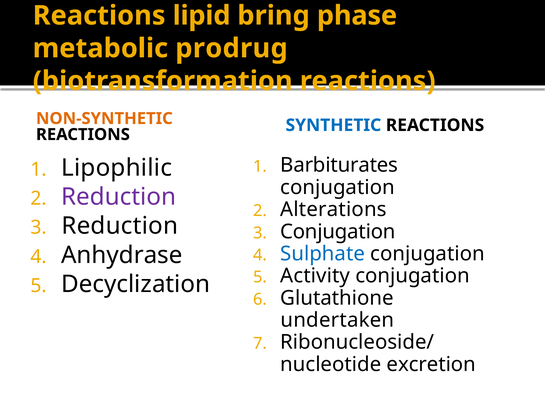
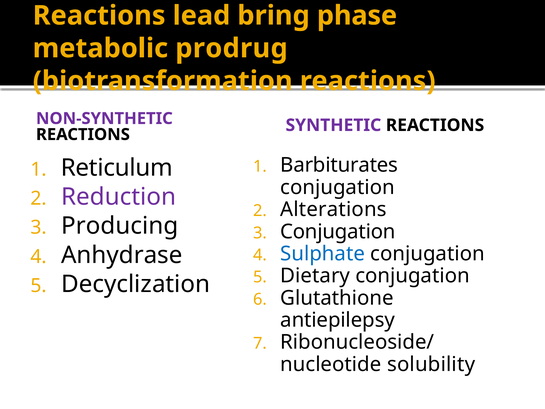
lipid: lipid -> lead (201, 16)
NON-SYNTHETIC colour: orange -> purple (104, 118)
SYNTHETIC colour: blue -> purple (333, 125)
Lipophilic: Lipophilic -> Reticulum (117, 168)
Reduction: Reduction -> Producing (120, 226)
Activity: Activity -> Dietary (315, 276)
undertaken: undertaken -> antiepilepsy (338, 320)
excretion: excretion -> solubility (431, 364)
